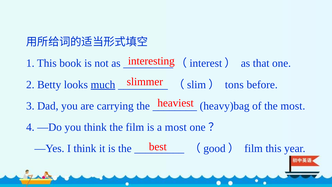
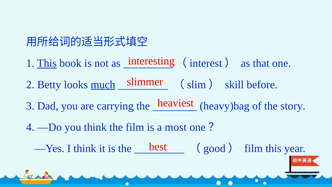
This underline: none -> present (47, 63)
tons: tons -> skill (234, 84)
the most: most -> story (293, 106)
